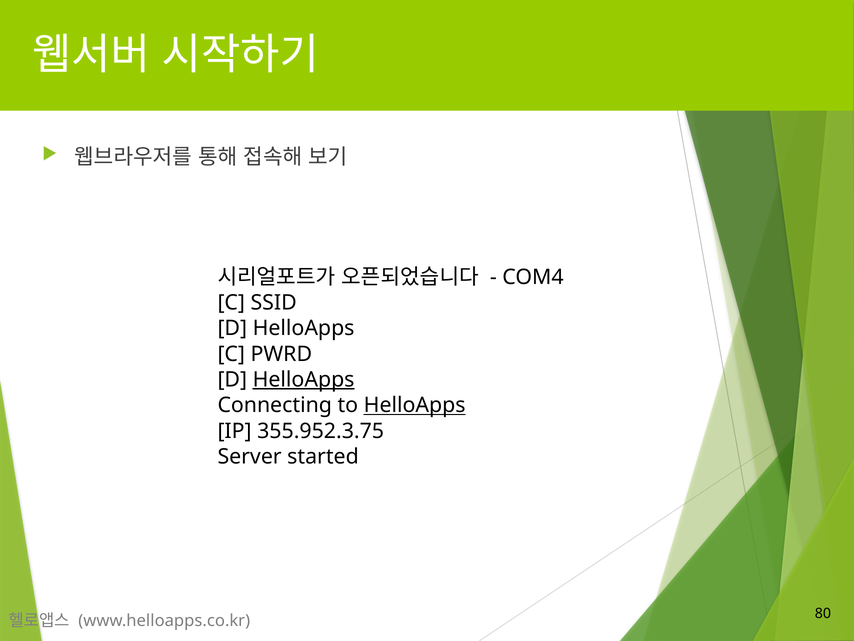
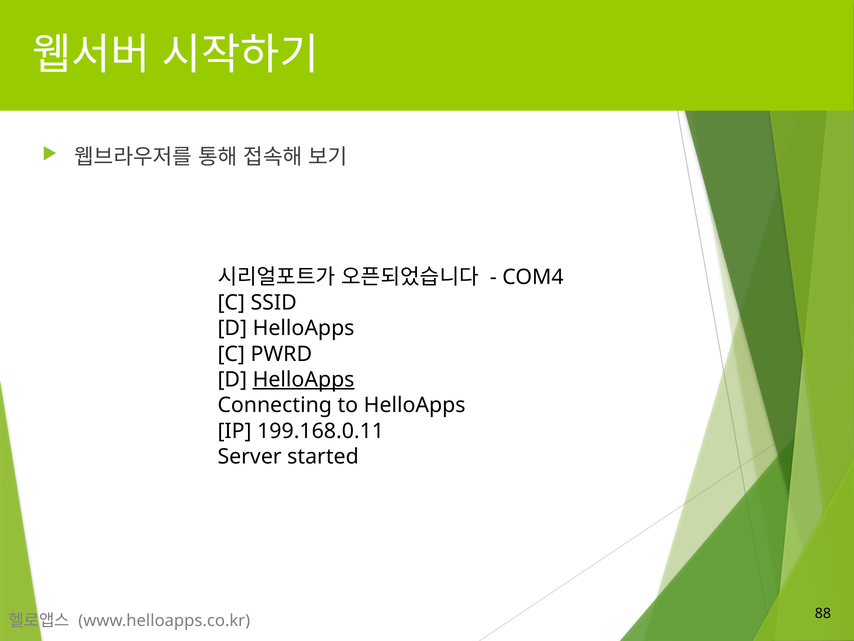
HelloApps underline: present -> none (415, 405)
355.952.3.75: 355.952.3.75 -> 199.168.0.11 (321, 431)
80: 80 -> 88 (823, 613)
